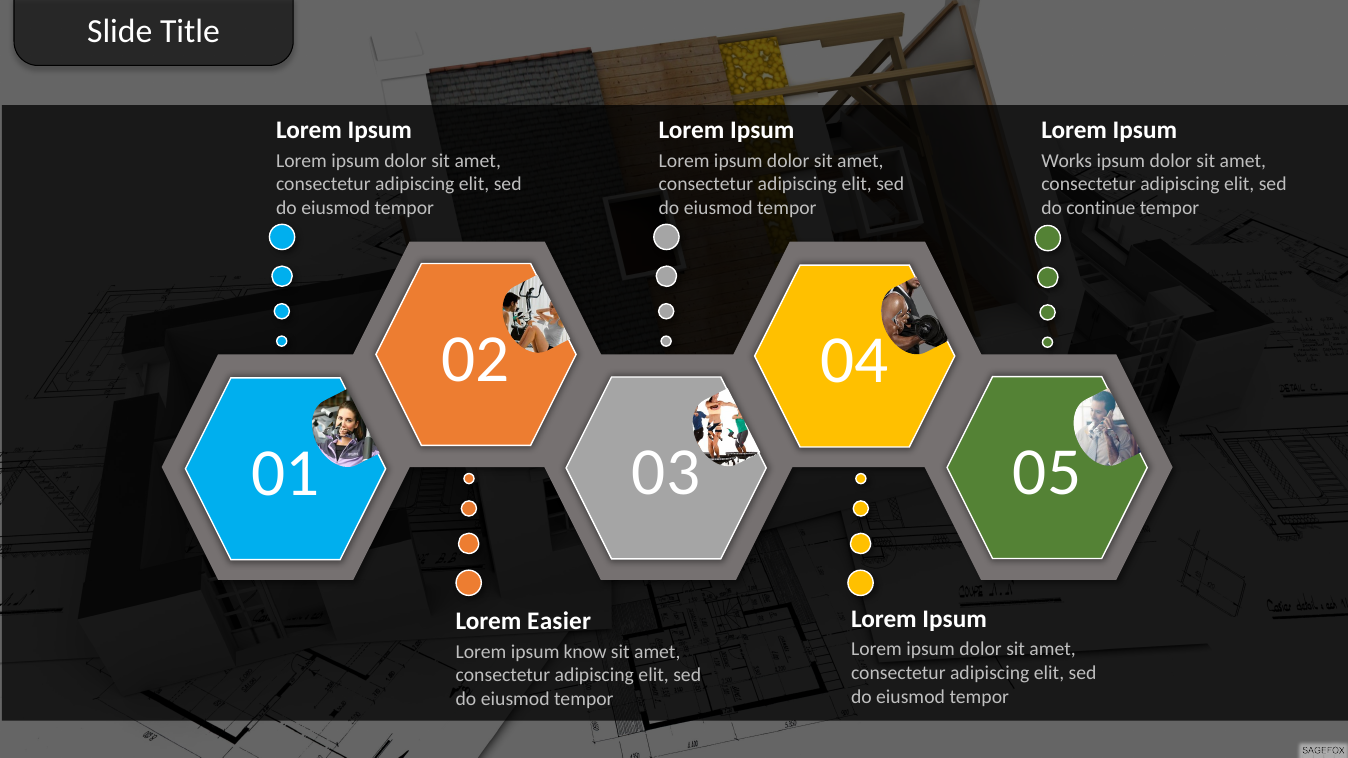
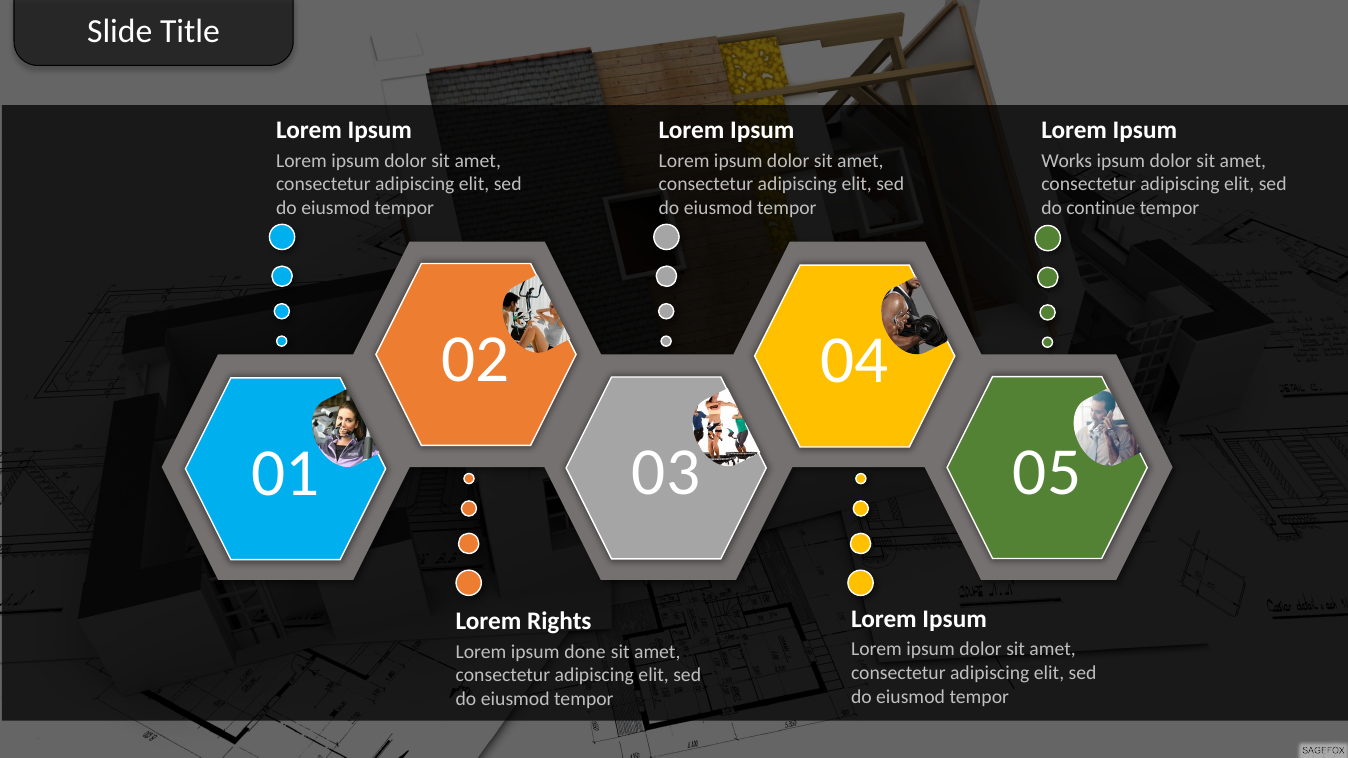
Easier: Easier -> Rights (559, 622)
know: know -> done (585, 652)
